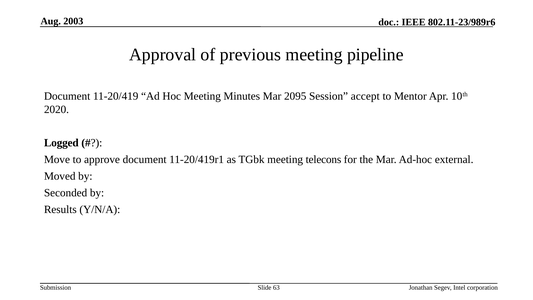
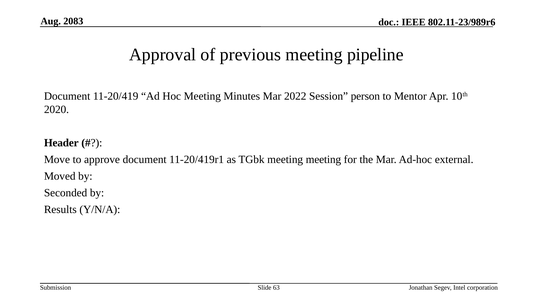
2003: 2003 -> 2083 (73, 21)
2095: 2095 -> 2022 (295, 96)
accept: accept -> person (365, 96)
Logged: Logged -> Header (61, 143)
meeting telecons: telecons -> meeting (323, 159)
